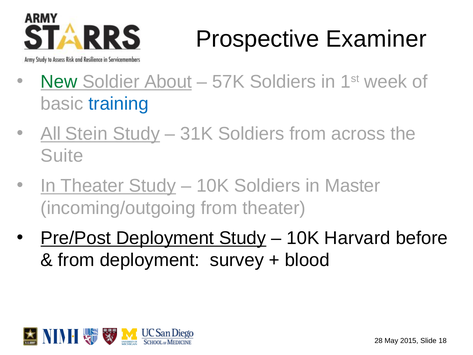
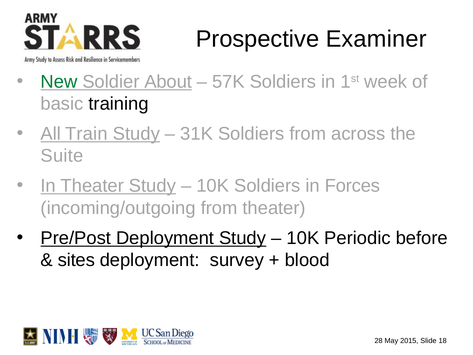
training colour: blue -> black (119, 104)
Stein: Stein -> Train (86, 134)
Master: Master -> Forces (353, 186)
Harvard: Harvard -> Periodic (357, 238)
from: from -> sites (76, 260)
